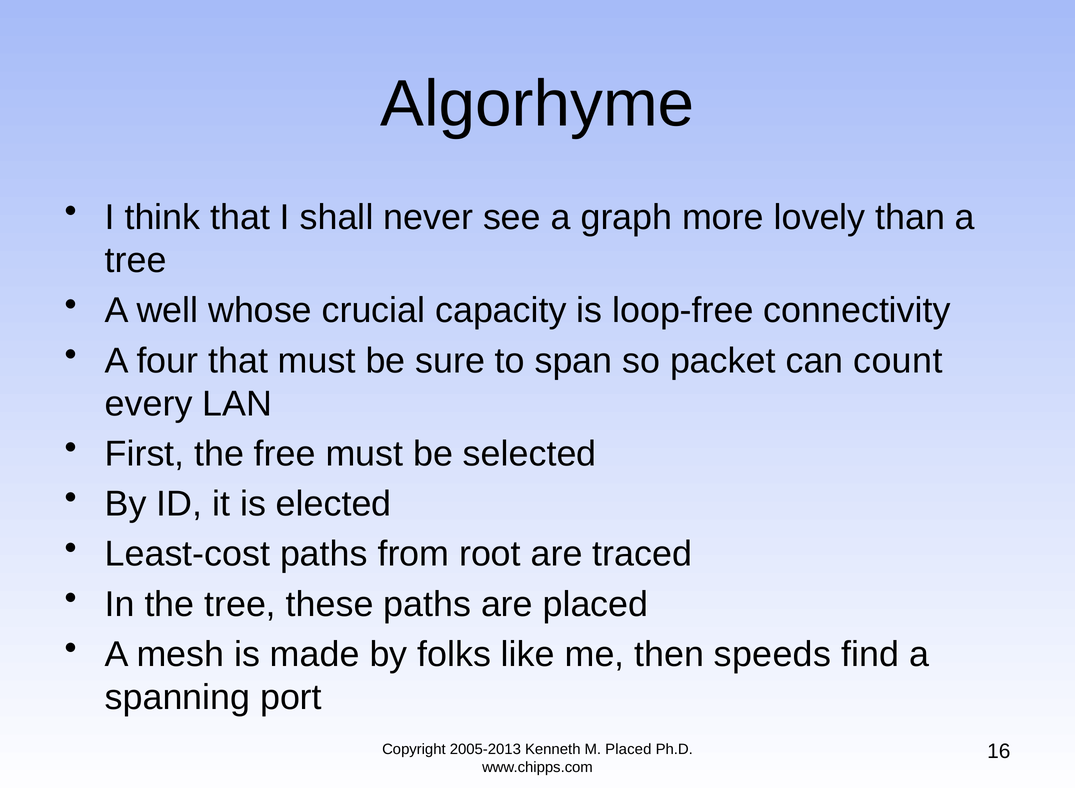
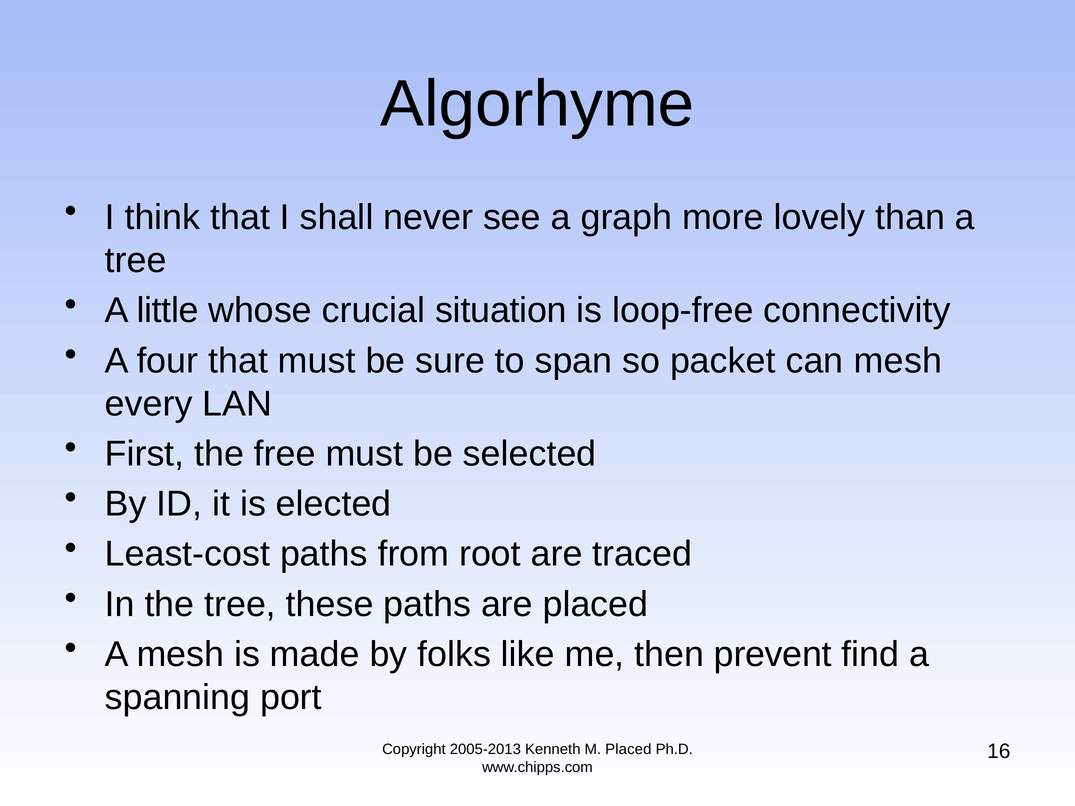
well: well -> little (168, 311)
capacity: capacity -> situation (501, 311)
can count: count -> mesh (898, 361)
speeds: speeds -> prevent (773, 655)
